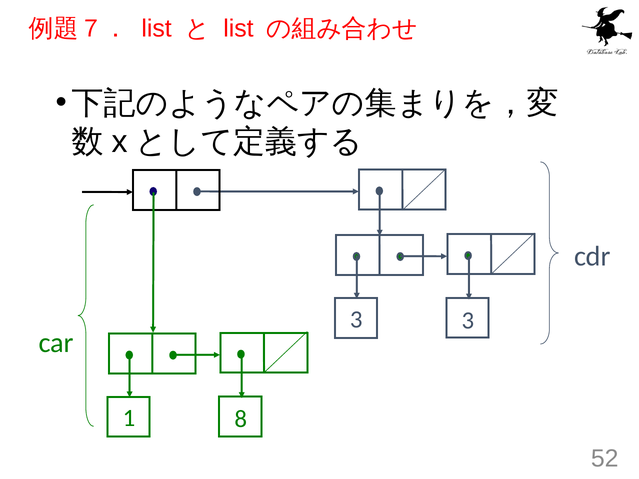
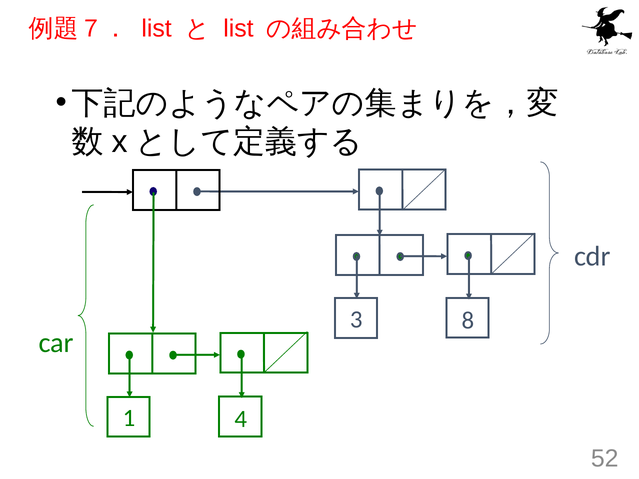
3 3: 3 -> 8 (468, 321)
8: 8 -> 4 (241, 419)
